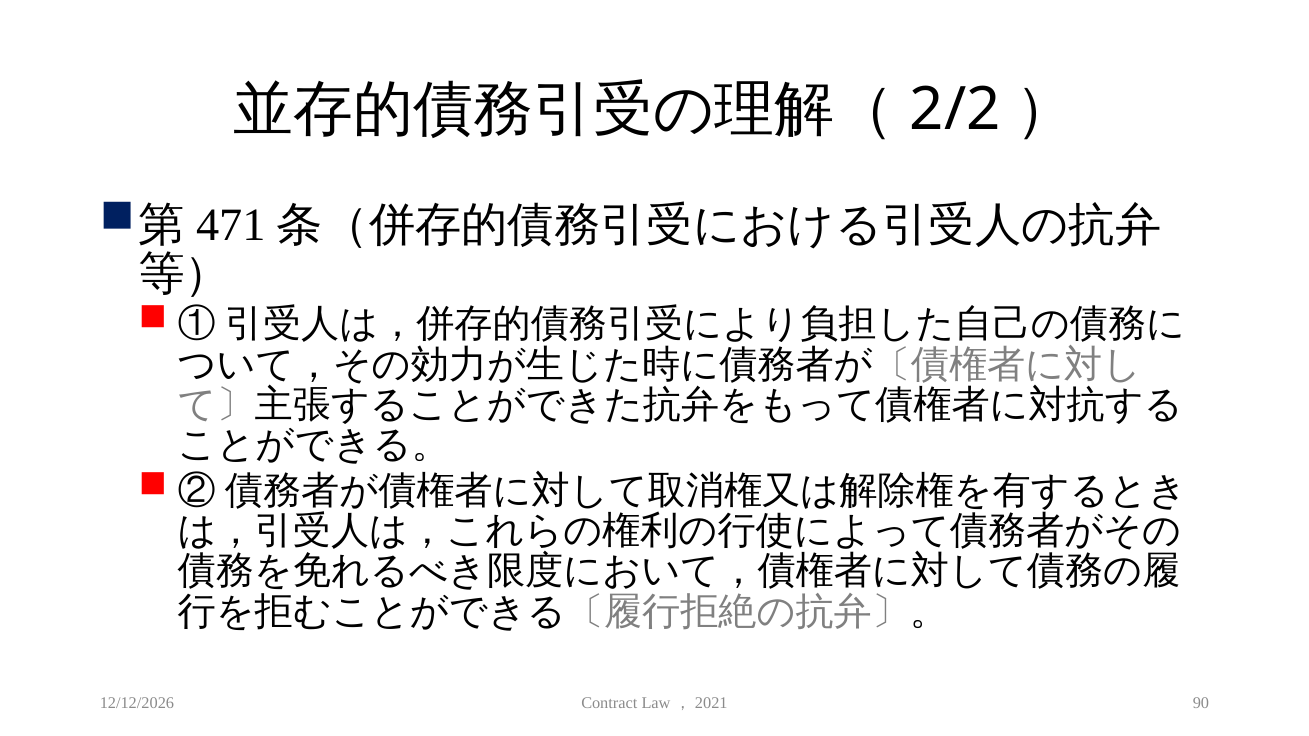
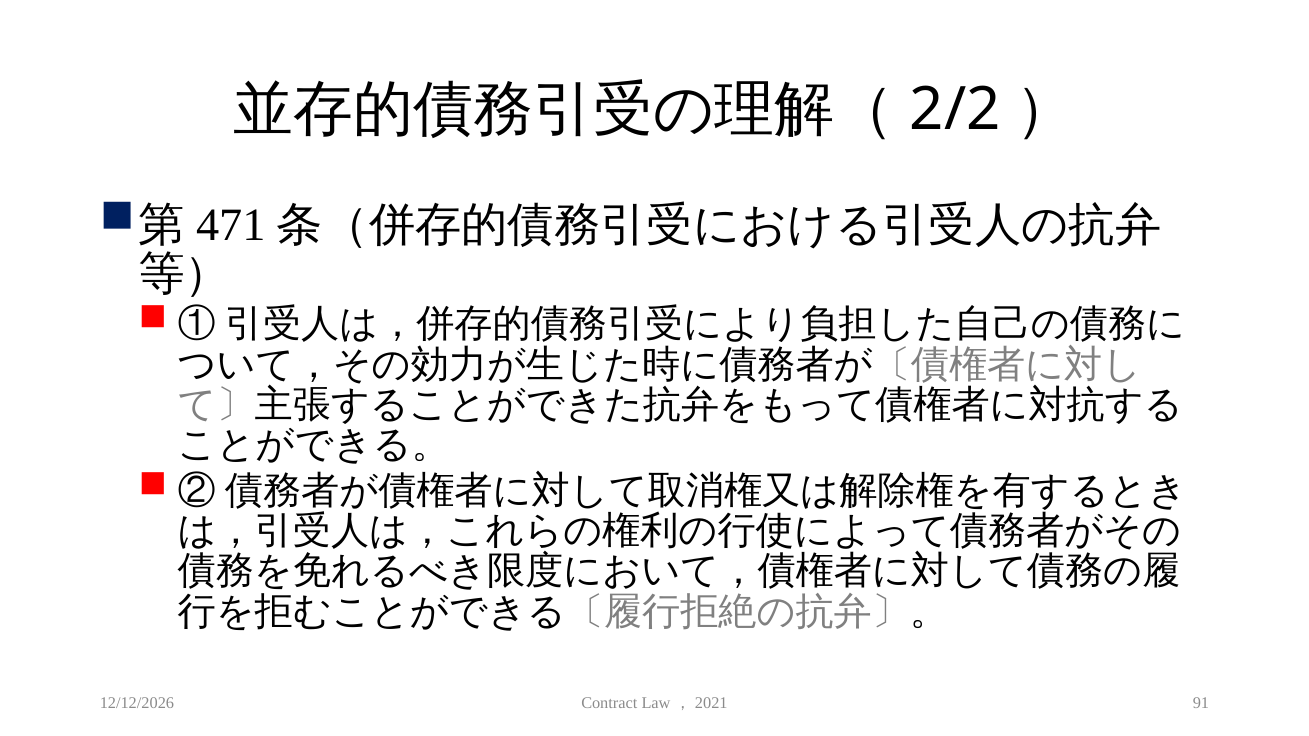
90: 90 -> 91 (1201, 703)
